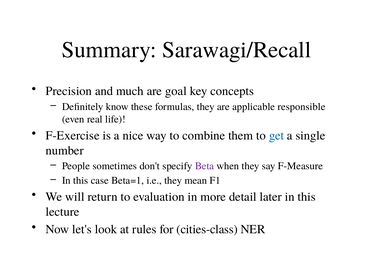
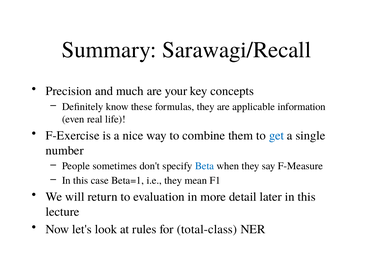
goal: goal -> your (176, 91)
responsible: responsible -> information (302, 107)
Beta colour: purple -> blue (205, 166)
cities-class: cities-class -> total-class (207, 229)
